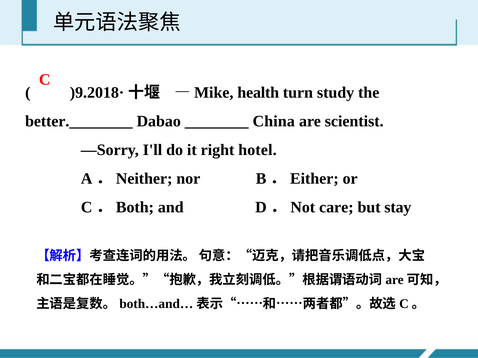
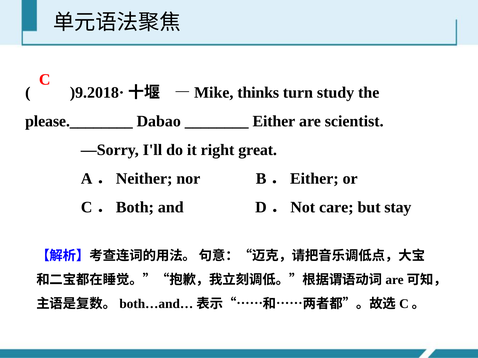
health: health -> thinks (258, 93)
better.________: better.________ -> please.________ (79, 121)
China: China -> Either (274, 121)
hotel: hotel -> great (258, 150)
